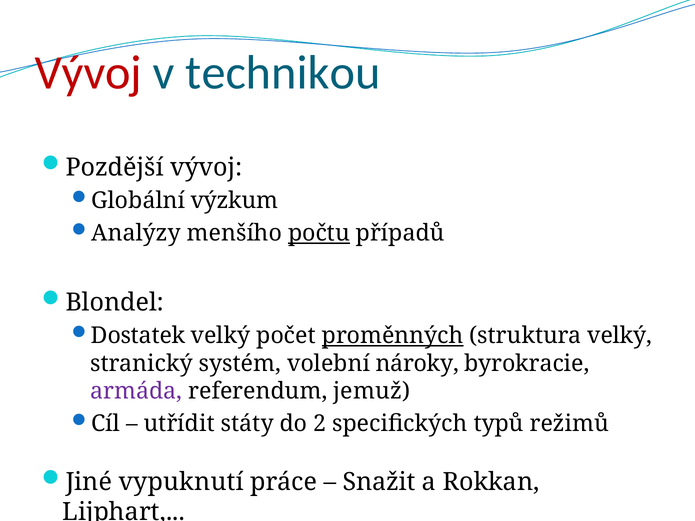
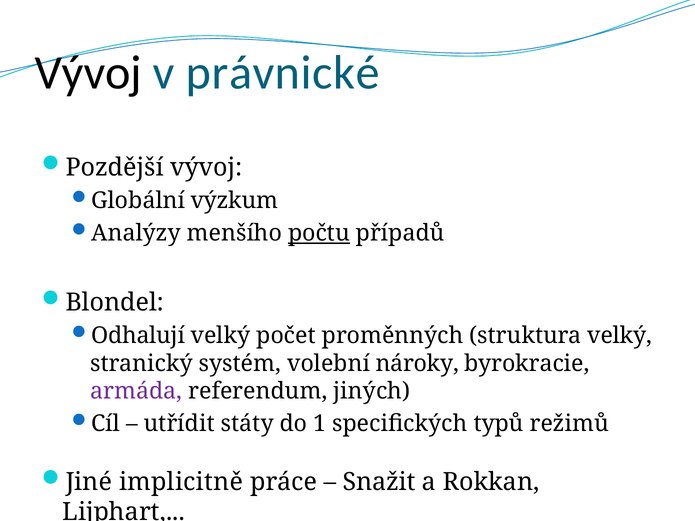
Vývoj colour: red -> black (88, 73)
technikou: technikou -> právnické (283, 73)
Dostatek: Dostatek -> Odhalují (138, 336)
proměnných underline: present -> none (393, 336)
jemuž: jemuž -> jiných (372, 391)
2: 2 -> 1 (320, 424)
vypuknutí: vypuknutí -> implicitně (181, 482)
